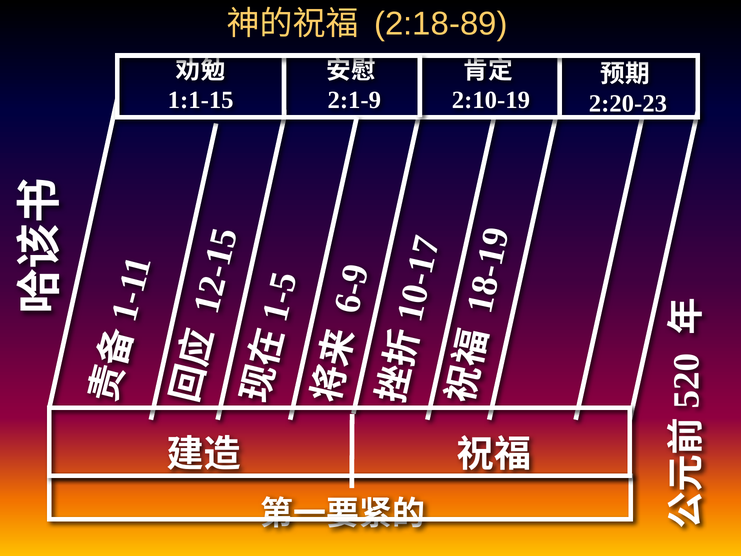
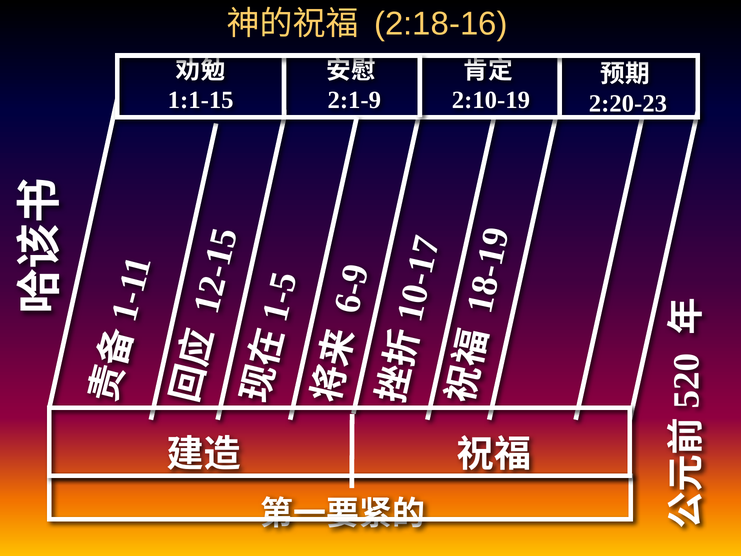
2:18-89: 2:18-89 -> 2:18-16 (441, 24)
